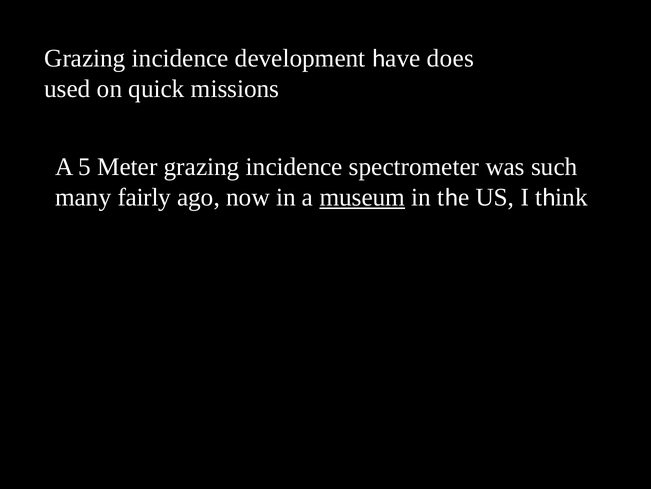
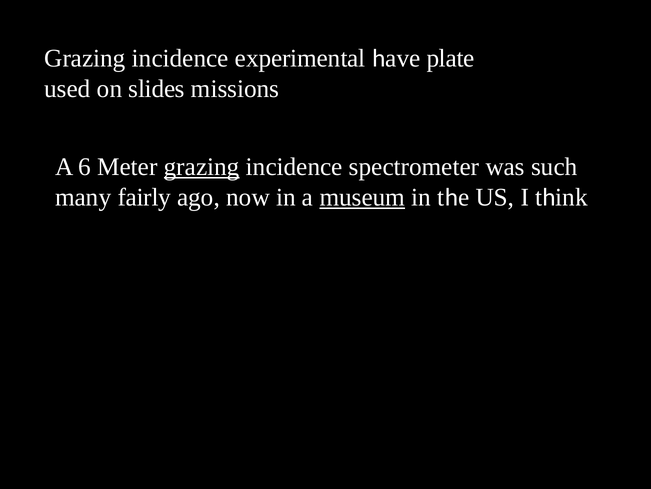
development: development -> experimental (300, 58)
does: does -> plate (451, 58)
quick: quick -> slides (157, 89)
5: 5 -> 6 (85, 167)
grazing underline: none -> present (202, 167)
